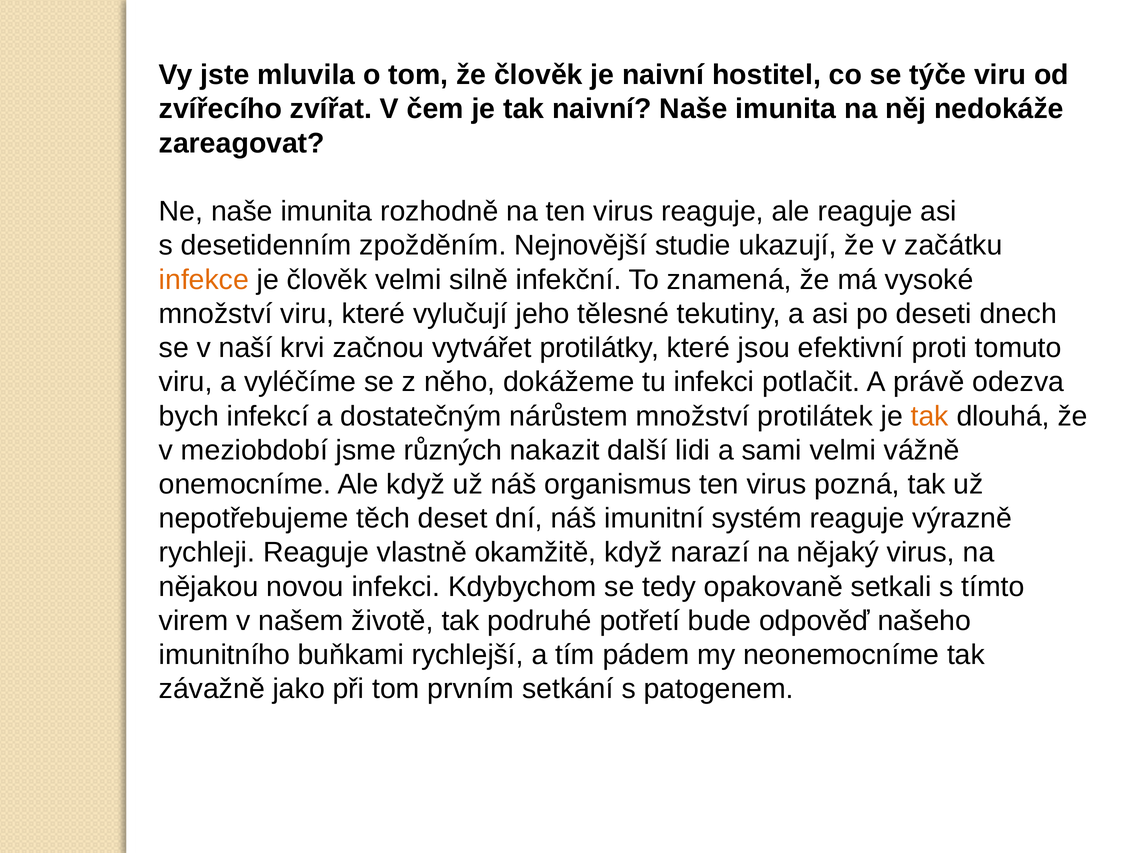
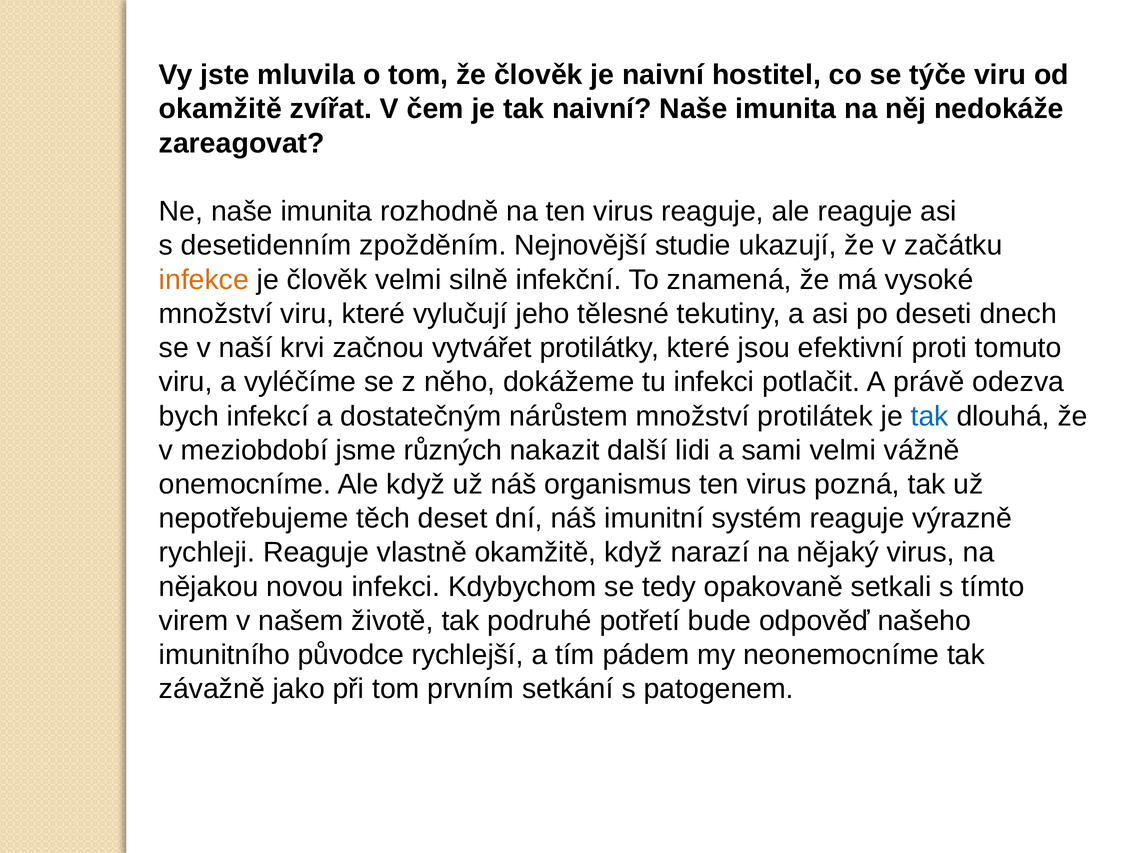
zvířecího: zvířecího -> okamžitě (220, 109)
tak colour: orange -> blue (930, 416)
buňkami: buňkami -> původce (351, 655)
